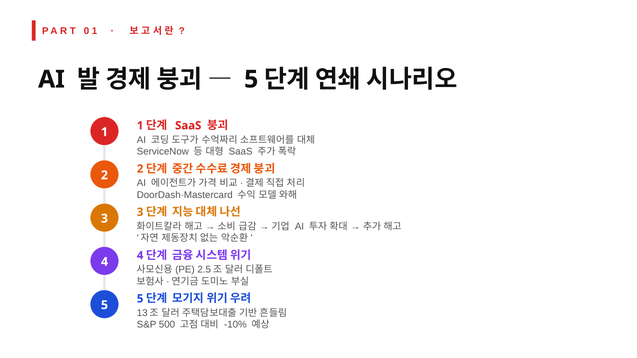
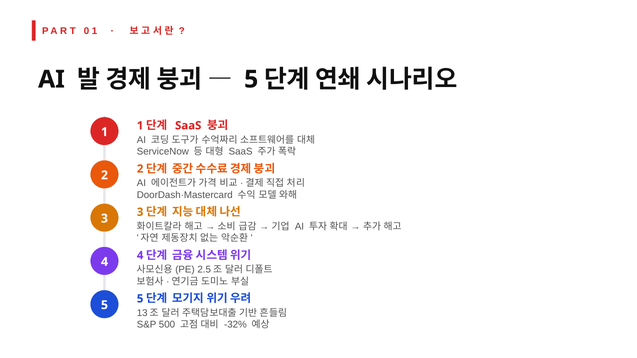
-10%: -10% -> -32% (235, 325)
